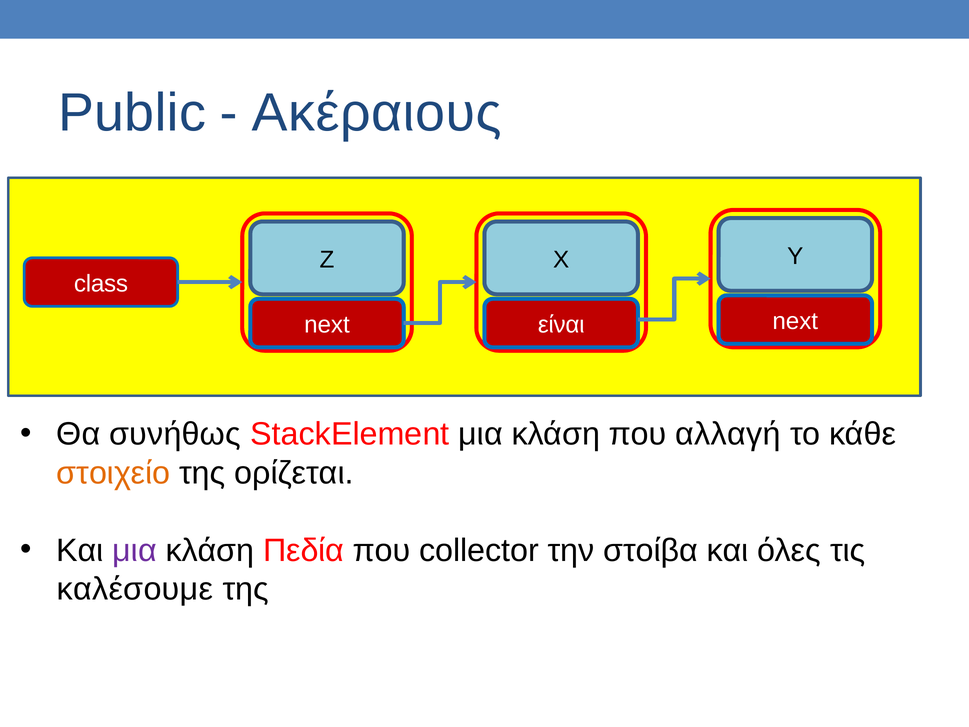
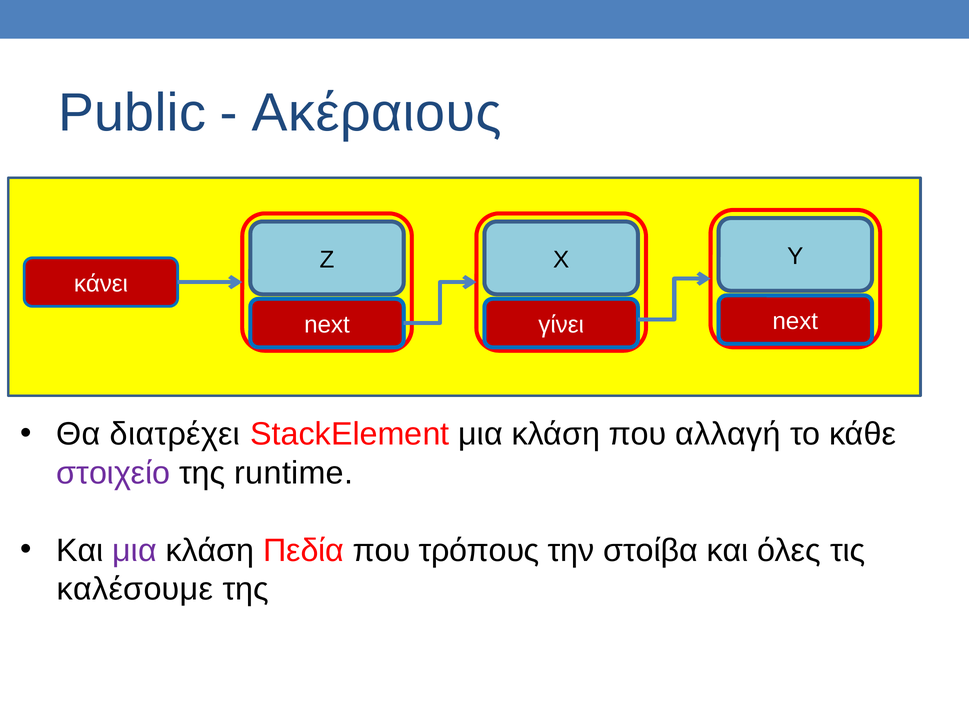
class: class -> κάνει (101, 284)
είναι: είναι -> γίνει (561, 325)
συνήθως: συνήθως -> διατρέχει (175, 434)
στοιχείο colour: orange -> purple (113, 473)
ορίζεται: ορίζεται -> runtime (294, 473)
collector: collector -> τρόπους (479, 550)
